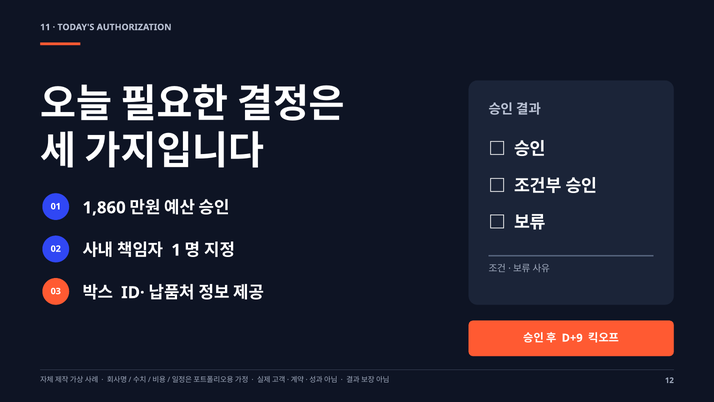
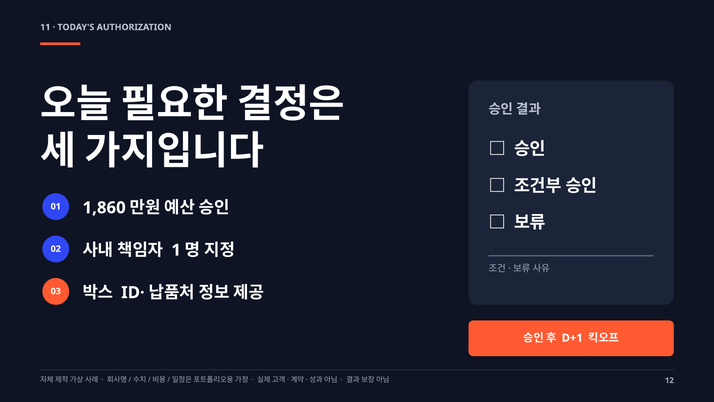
D+9: D+9 -> D+1 (572, 338)
